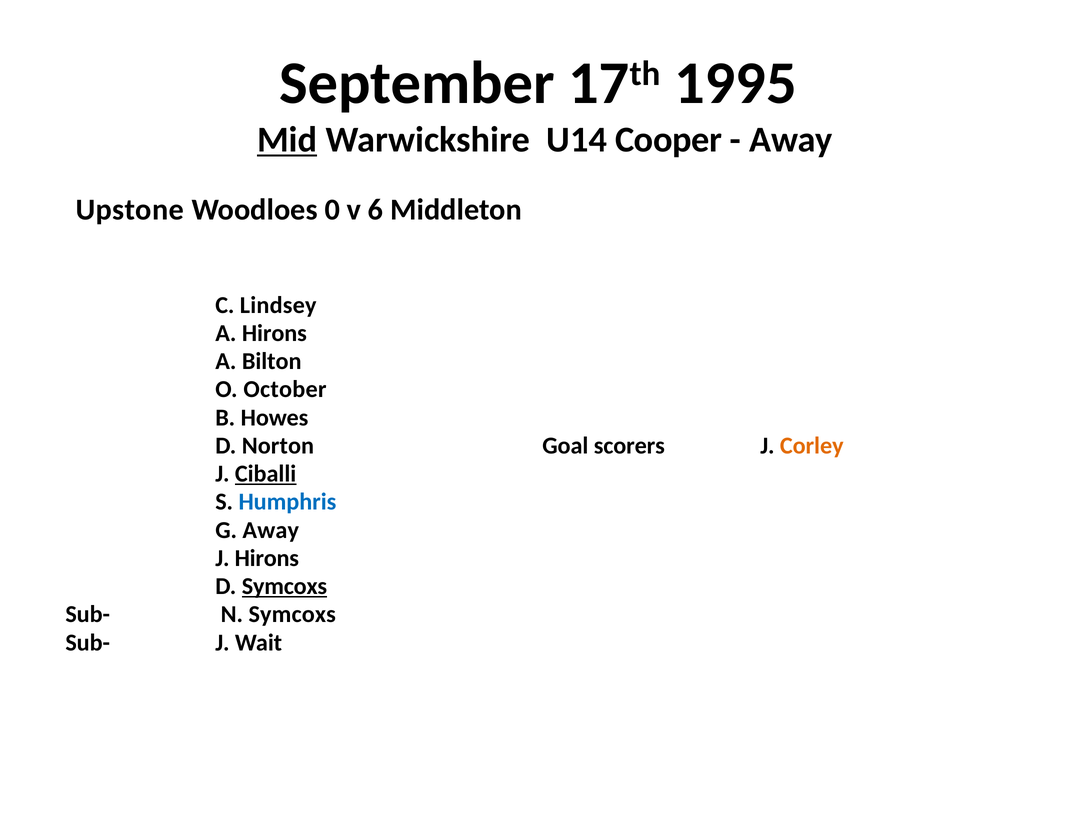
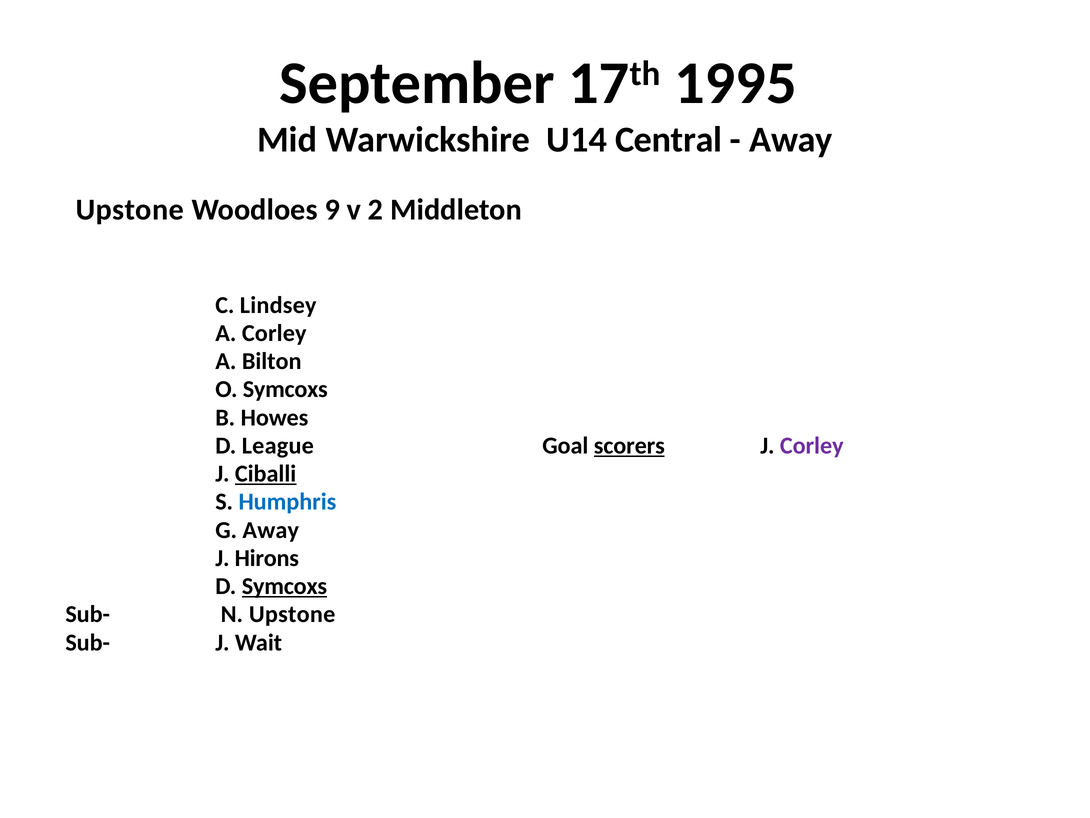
Mid underline: present -> none (287, 140)
Cooper: Cooper -> Central (669, 140)
0: 0 -> 9 (332, 209)
6: 6 -> 2 (376, 209)
A Hirons: Hirons -> Corley (274, 333)
O October: October -> Symcoxs (285, 389)
Norton: Norton -> League (278, 445)
scorers underline: none -> present (629, 445)
Corley colour: orange -> purple (812, 445)
N Symcoxs: Symcoxs -> Upstone (292, 614)
